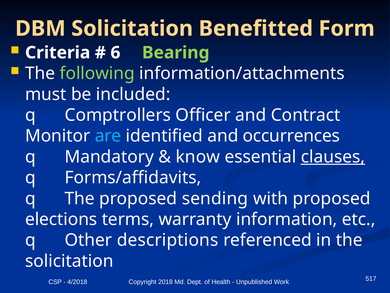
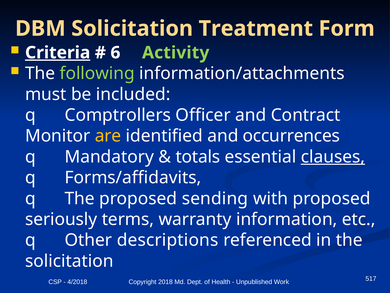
Benefitted: Benefitted -> Treatment (256, 28)
Criteria underline: none -> present (58, 53)
Bearing: Bearing -> Activity (176, 53)
are colour: light blue -> yellow (108, 136)
know: know -> totals (198, 157)
elections: elections -> seriously (61, 219)
